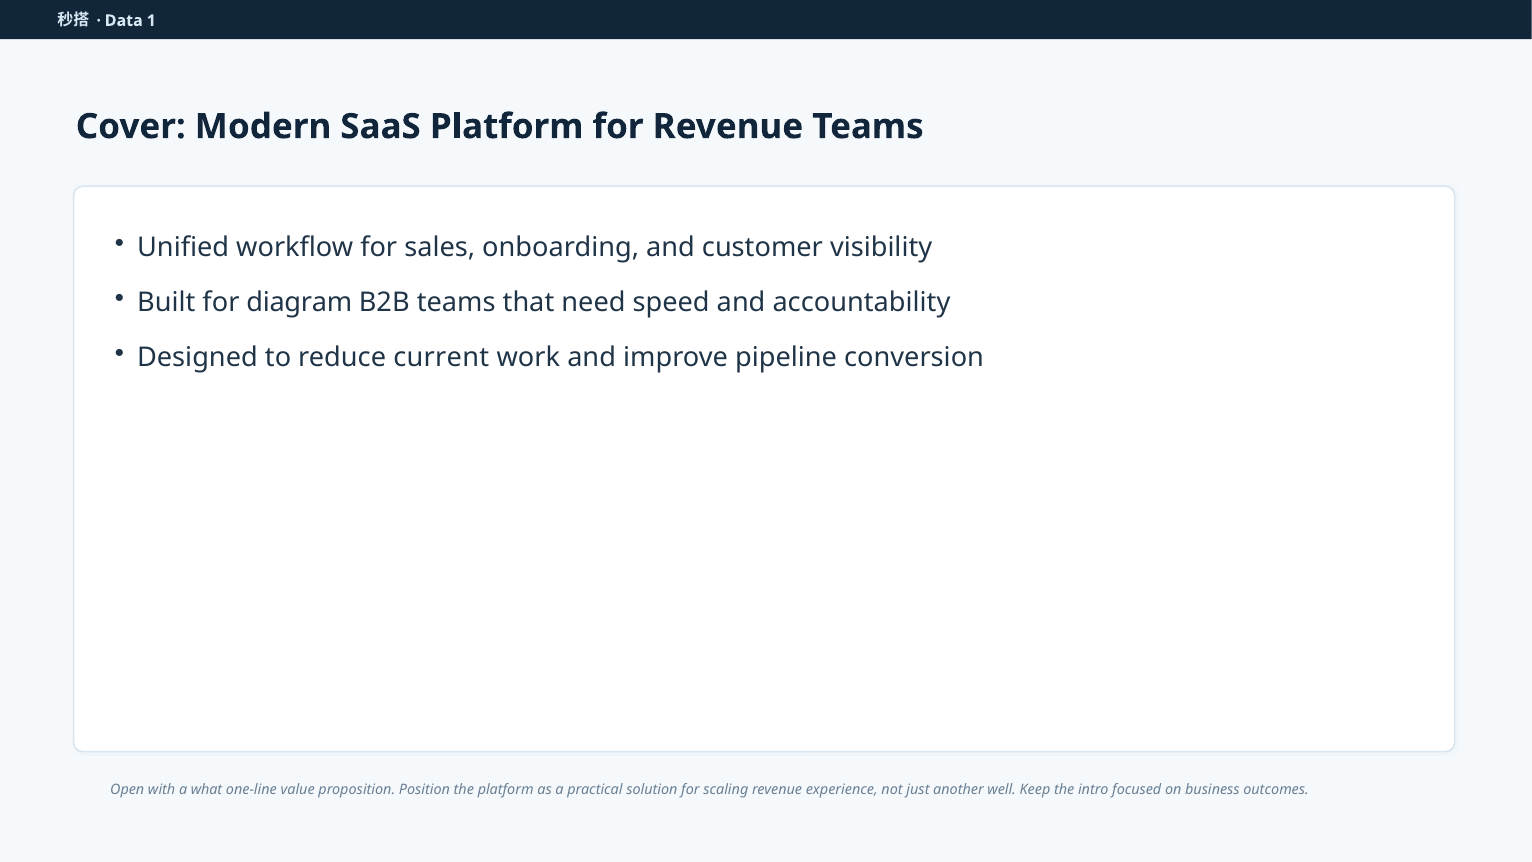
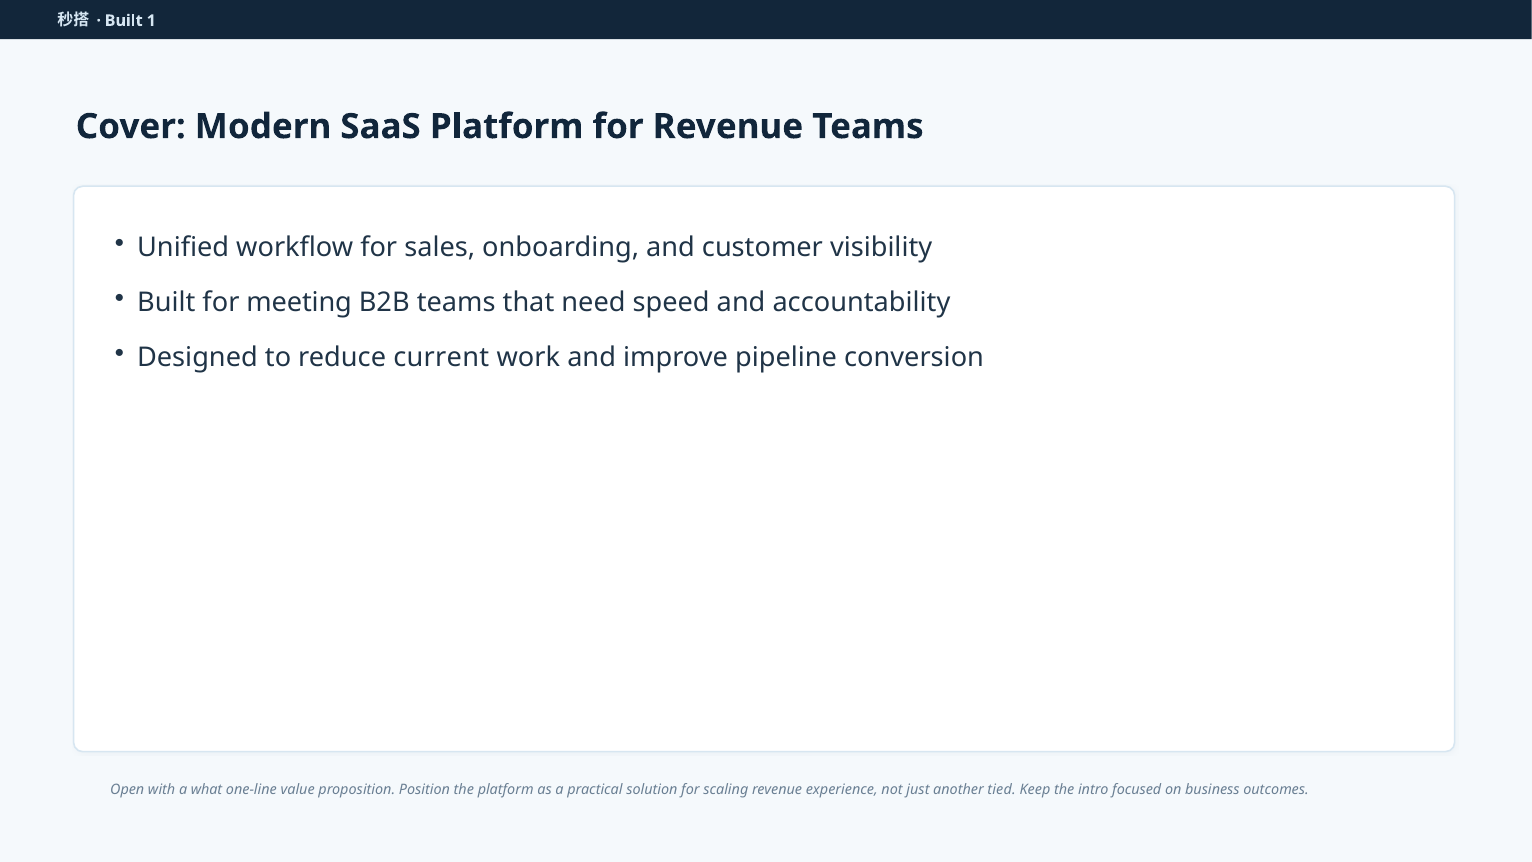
Data: Data -> Built (124, 21)
diagram: diagram -> meeting (299, 303)
well: well -> tied (1002, 789)
